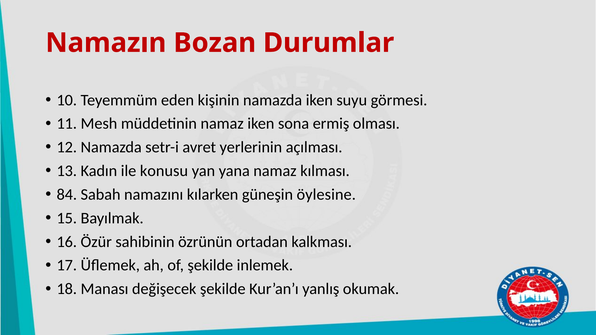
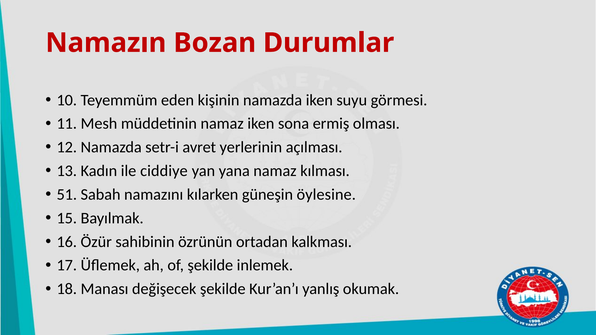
konusu: konusu -> ciddiye (164, 171)
84: 84 -> 51 (67, 195)
